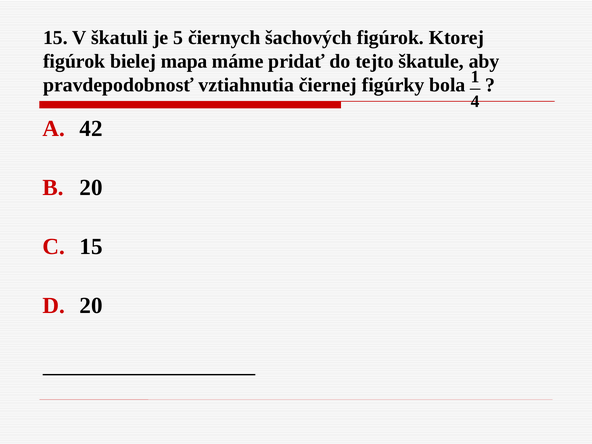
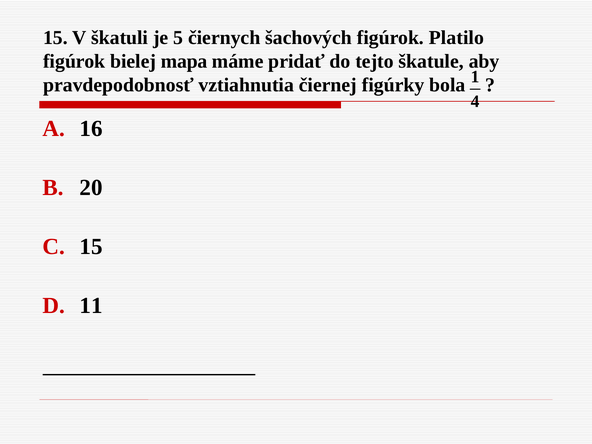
Ktorej: Ktorej -> Platilo (456, 38)
42: 42 -> 16 (91, 129)
20: 20 -> 11 (91, 306)
